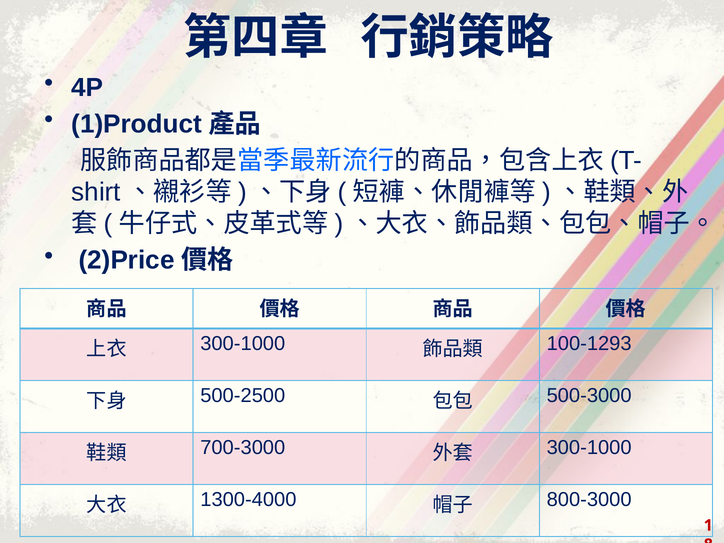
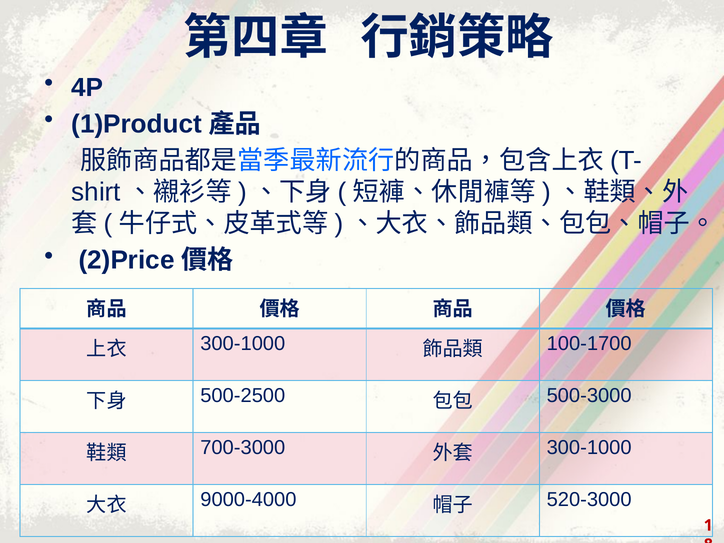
100-1293: 100-1293 -> 100-1700 (589, 344)
1300-4000: 1300-4000 -> 9000-4000 (248, 500)
800-3000: 800-3000 -> 520-3000 (589, 500)
